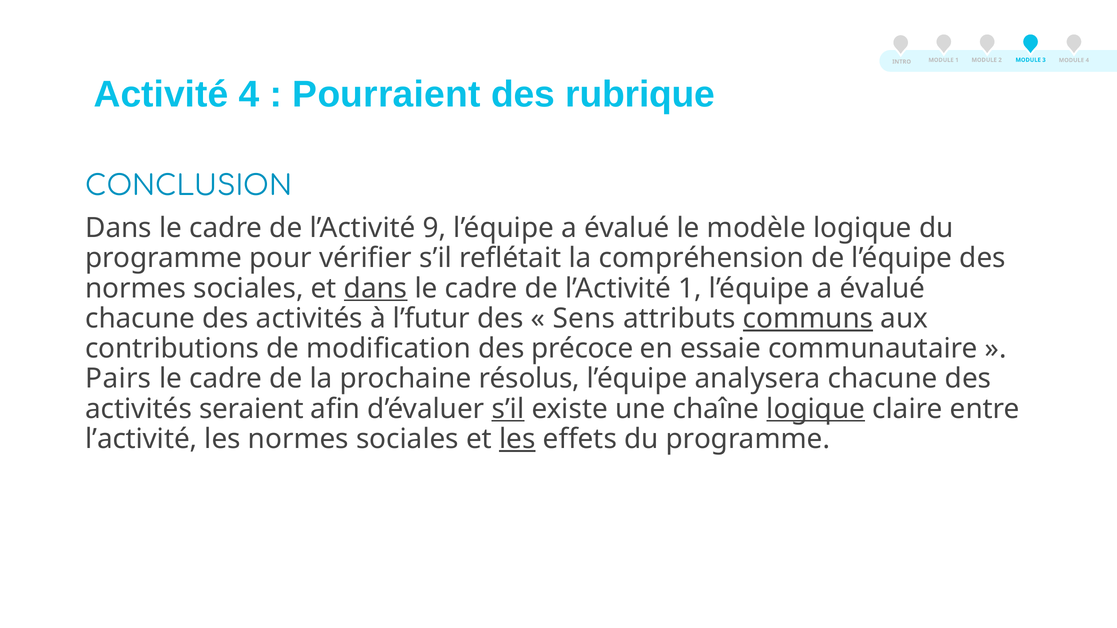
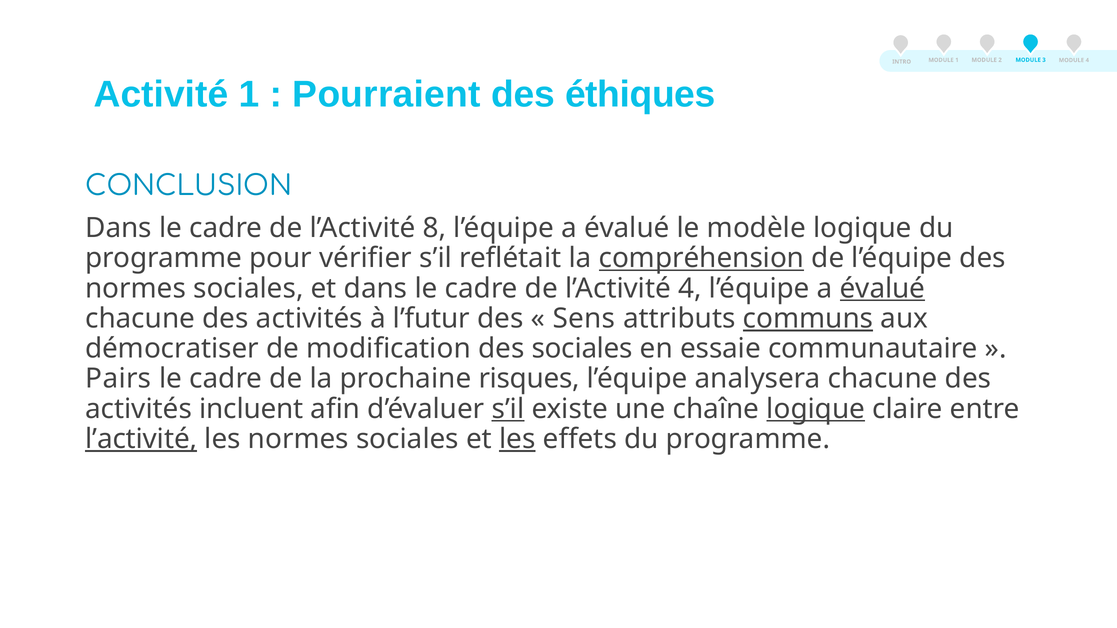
Activité 4: 4 -> 1 (249, 95)
rubrique: rubrique -> éthiques (640, 95)
9: 9 -> 8 (434, 228)
compréhension underline: none -> present (701, 258)
dans underline: present -> none (376, 288)
l’Activité 1: 1 -> 4 (690, 288)
évalué underline: none -> present (882, 288)
contributions: contributions -> démocratiser (172, 349)
des précoce: précoce -> sociales (582, 349)
résolus: résolus -> risques (529, 379)
seraient: seraient -> incluent (251, 409)
l’activité underline: none -> present (141, 439)
